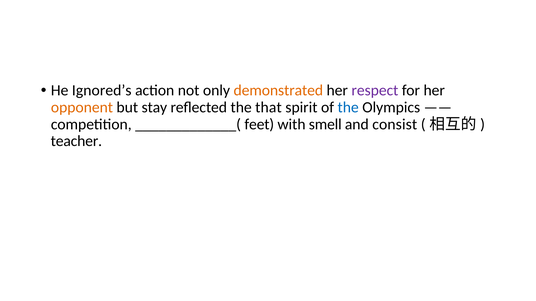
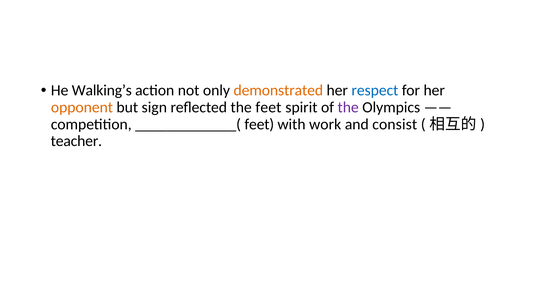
Ignored’s: Ignored’s -> Walking’s (102, 91)
respect colour: purple -> blue (375, 91)
stay: stay -> sign (154, 108)
the that: that -> feet (268, 108)
the colour: blue -> purple (348, 108)
smell: smell -> work (325, 124)
